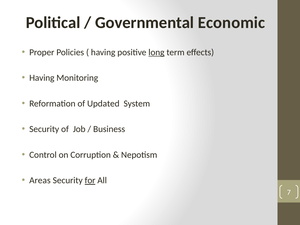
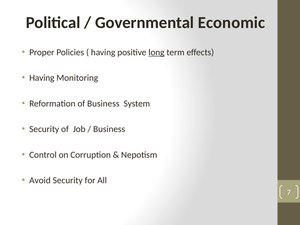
of Updated: Updated -> Business (103, 104)
Areas: Areas -> Avoid (40, 180)
for underline: present -> none (90, 180)
